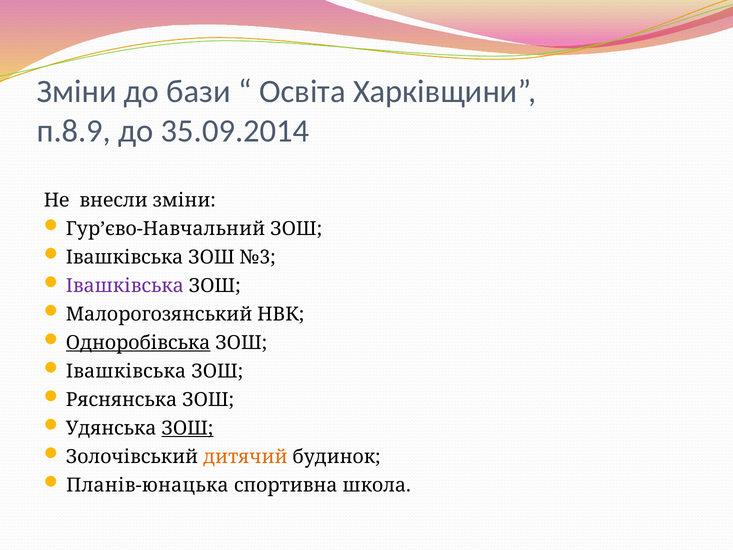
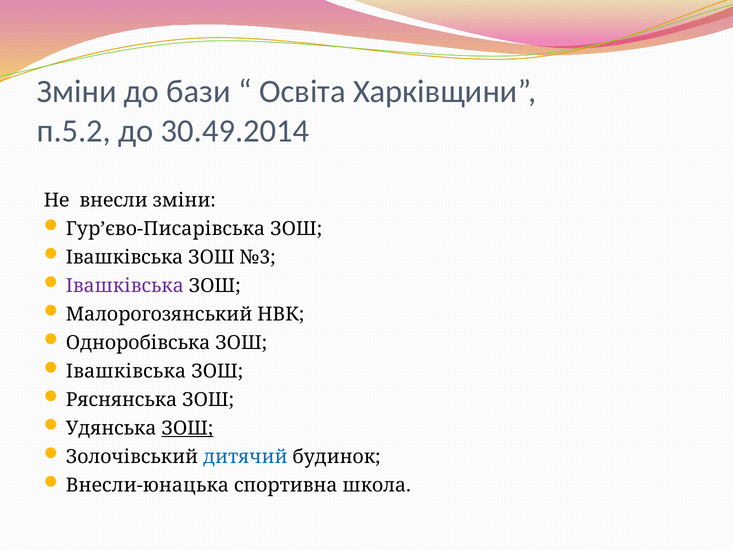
п.8.9: п.8.9 -> п.5.2 (74, 131)
35.09.2014: 35.09.2014 -> 30.49.2014 (235, 131)
Гур’єво-Навчальний: Гур’єво-Навчальний -> Гур’єво-Писарівська (165, 229)
Одноробівська underline: present -> none (138, 343)
дитячий colour: orange -> blue (245, 457)
Планів-юнацька: Планів-юнацька -> Внесли-юнацька (147, 485)
